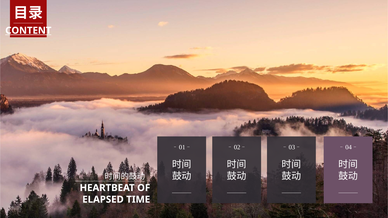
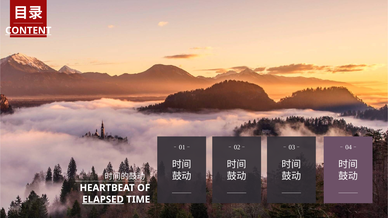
ELAPSED underline: none -> present (103, 200)
